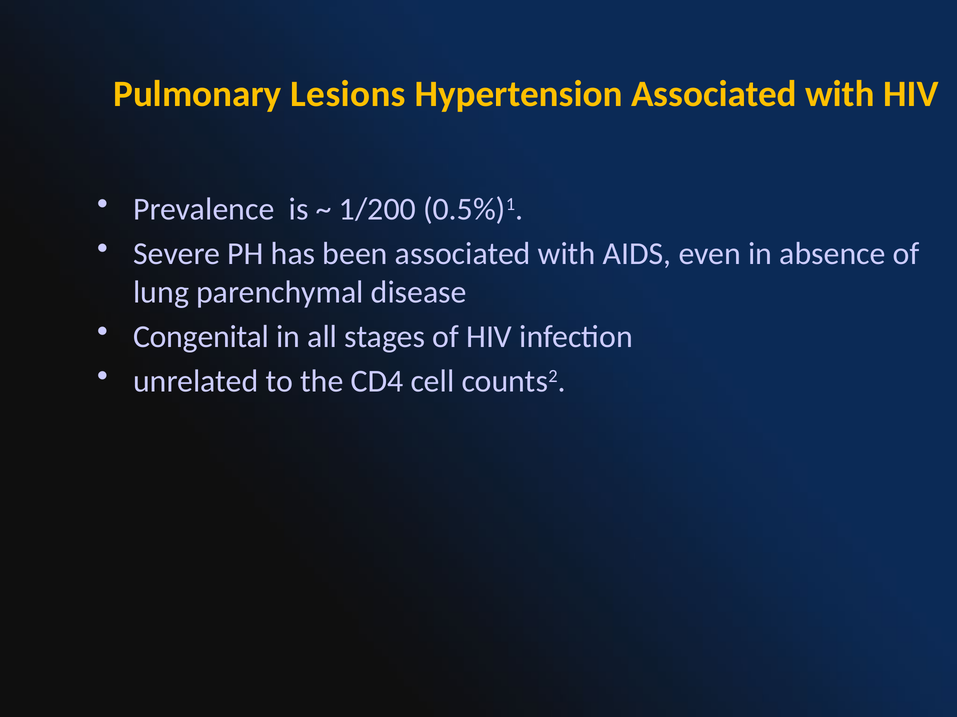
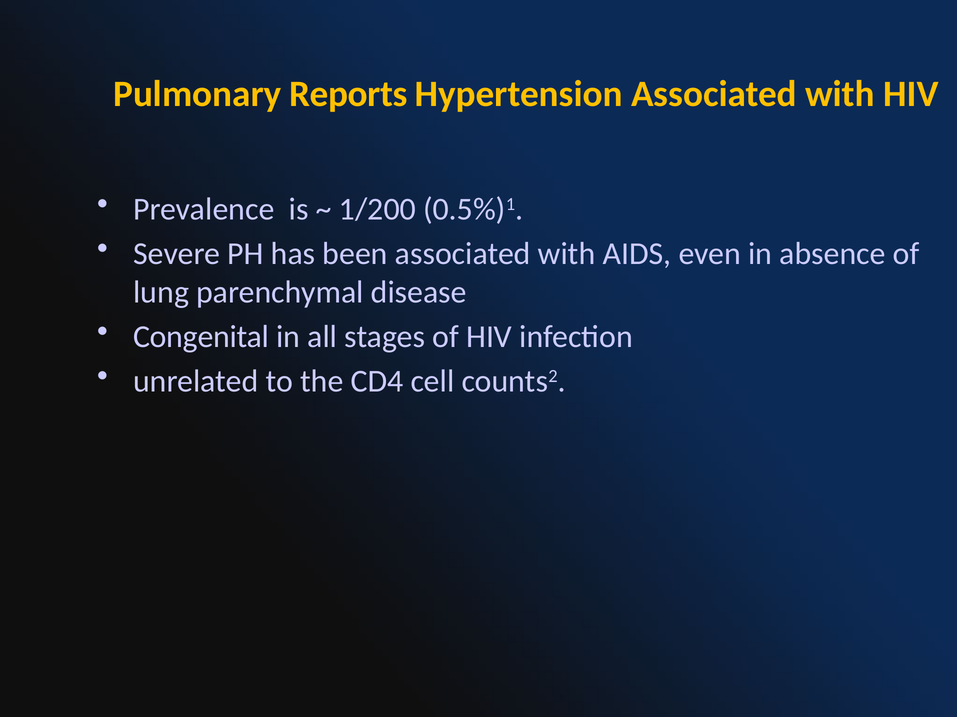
Lesions: Lesions -> Reports (348, 94)
